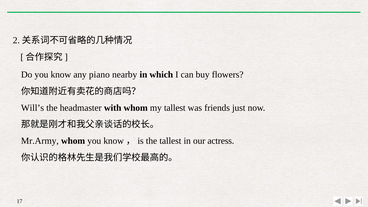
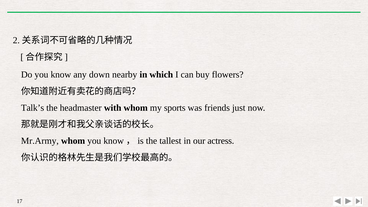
piano: piano -> down (99, 75)
Will’s: Will’s -> Talk’s (33, 108)
my tallest: tallest -> sports (175, 108)
